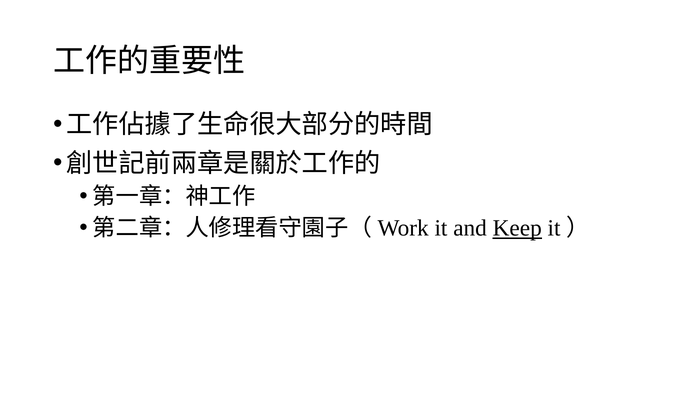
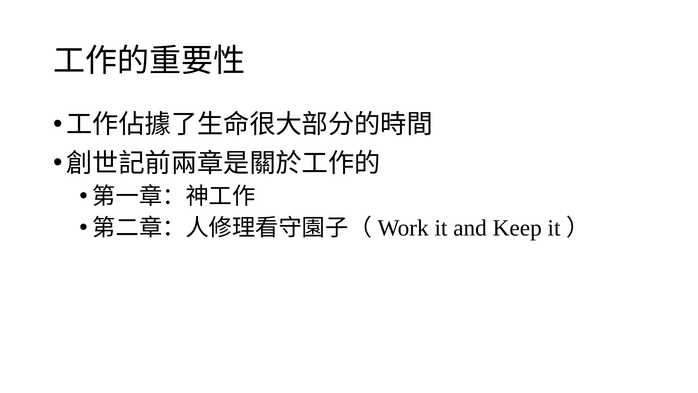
Keep underline: present -> none (517, 228)
